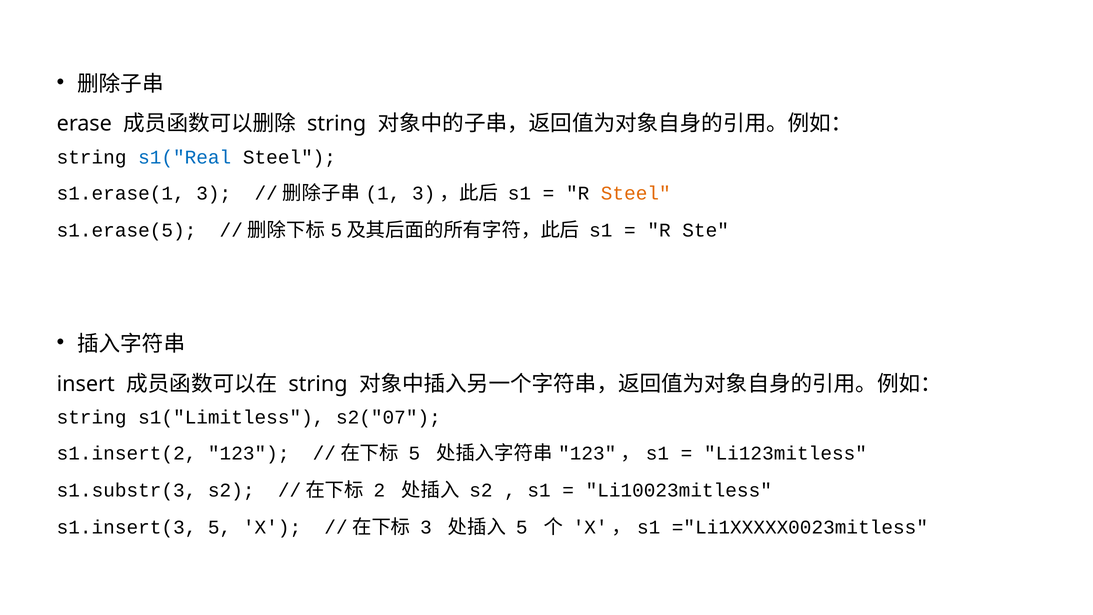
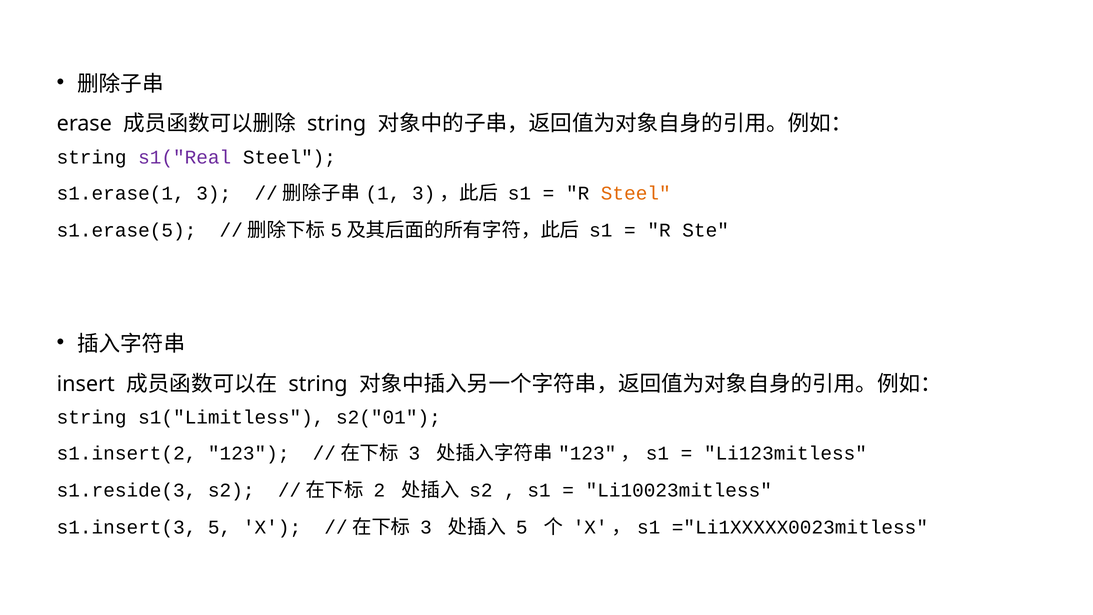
s1("Real colour: blue -> purple (185, 157)
s2("07: s2("07 -> s2("01 (388, 417)
5: 5 -> 3 (414, 453)
s1.substr(3: s1.substr(3 -> s1.reside(3 (127, 490)
